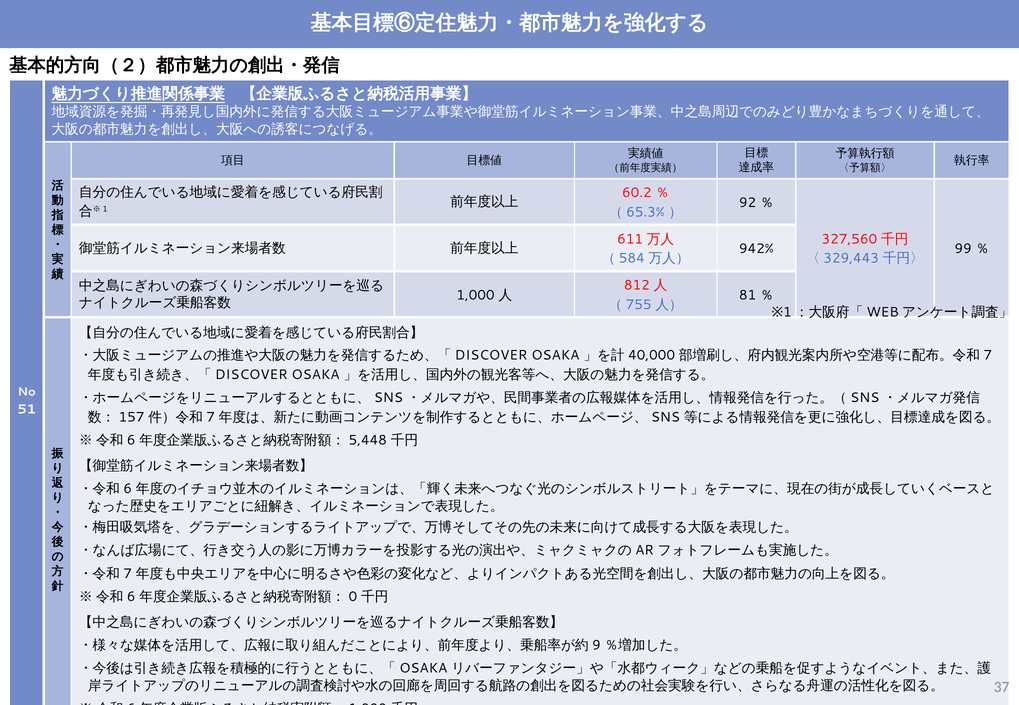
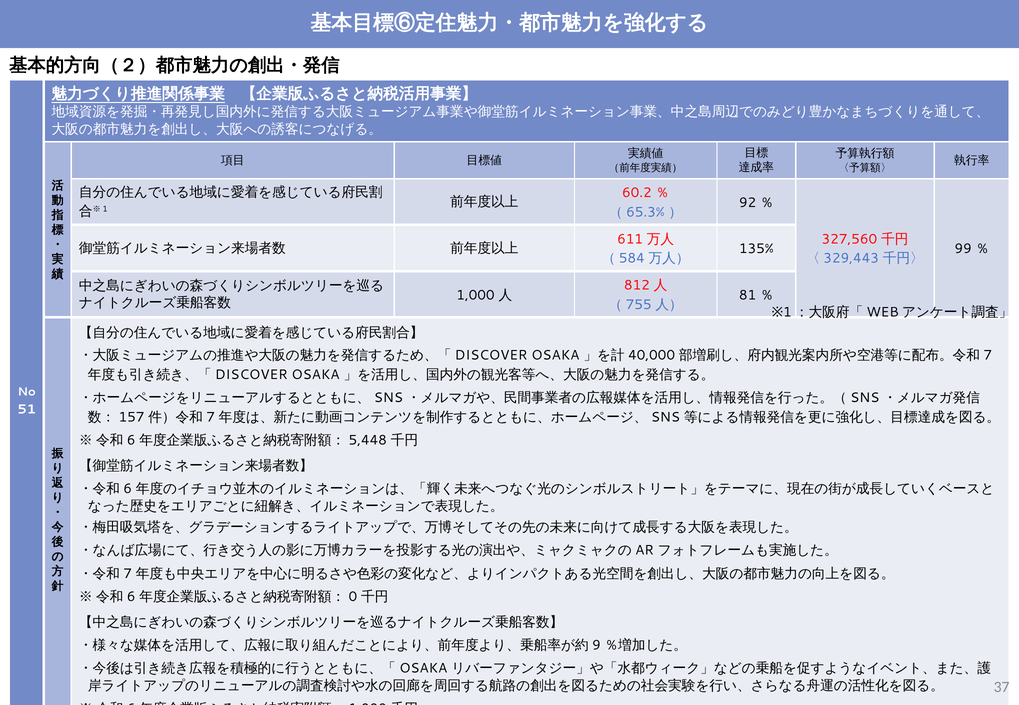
942%: 942% -> 135% (756, 249)
